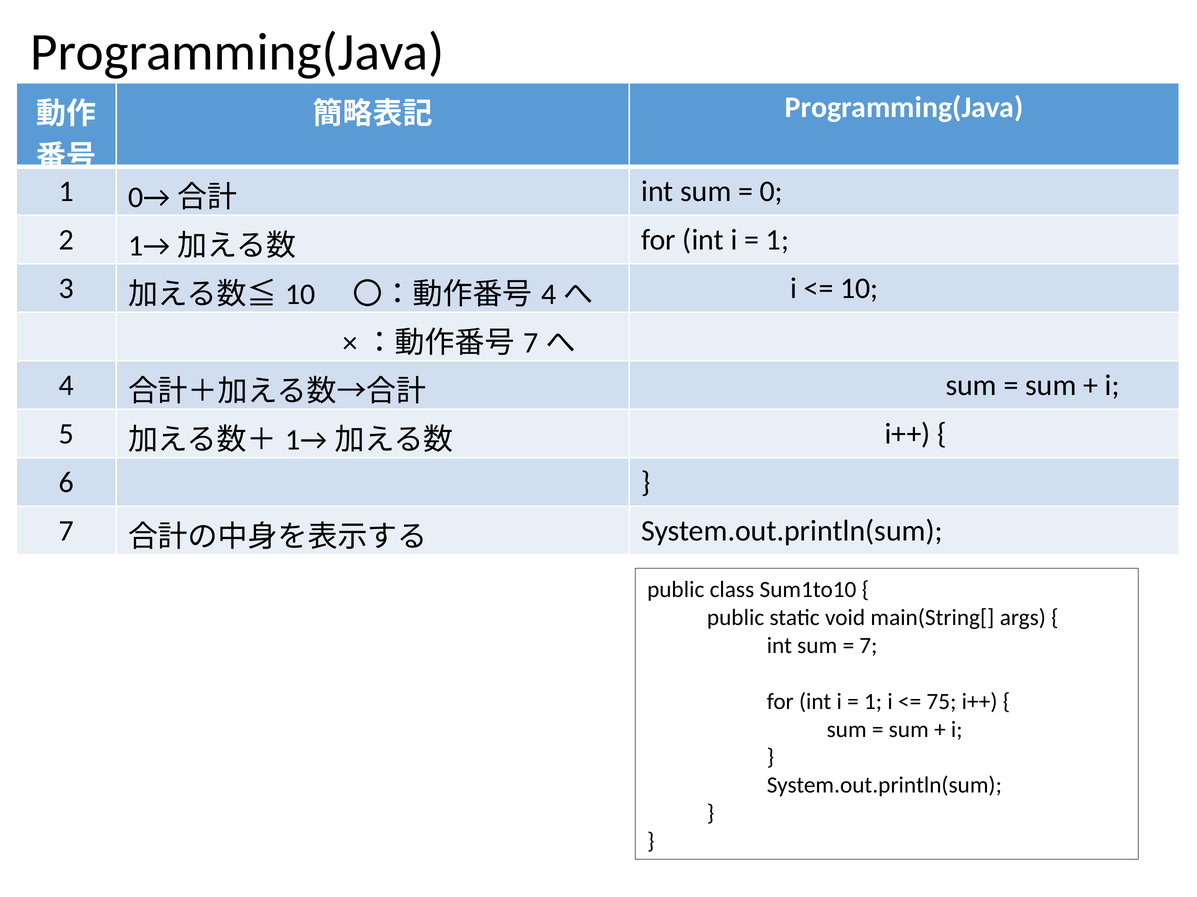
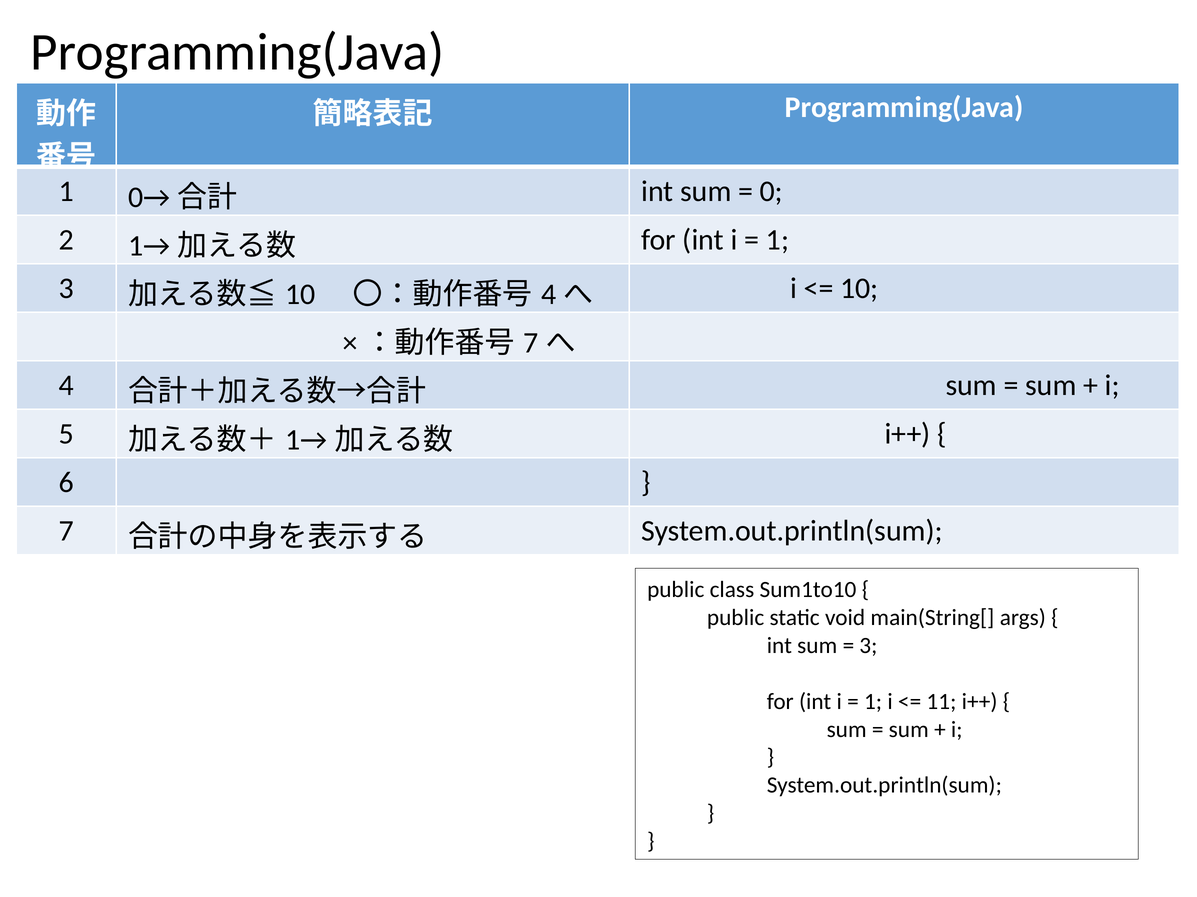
7: 7 -> 3 (868, 646)
75: 75 -> 11 (941, 702)
